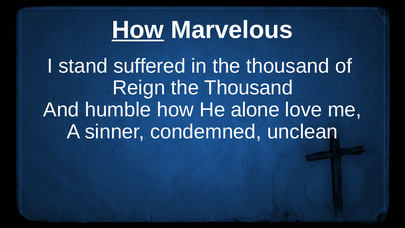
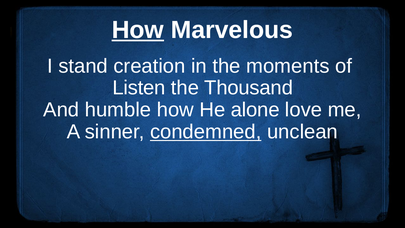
suffered: suffered -> creation (149, 66)
in the thousand: thousand -> moments (288, 66)
Reign: Reign -> Listen (139, 88)
condemned underline: none -> present (206, 132)
